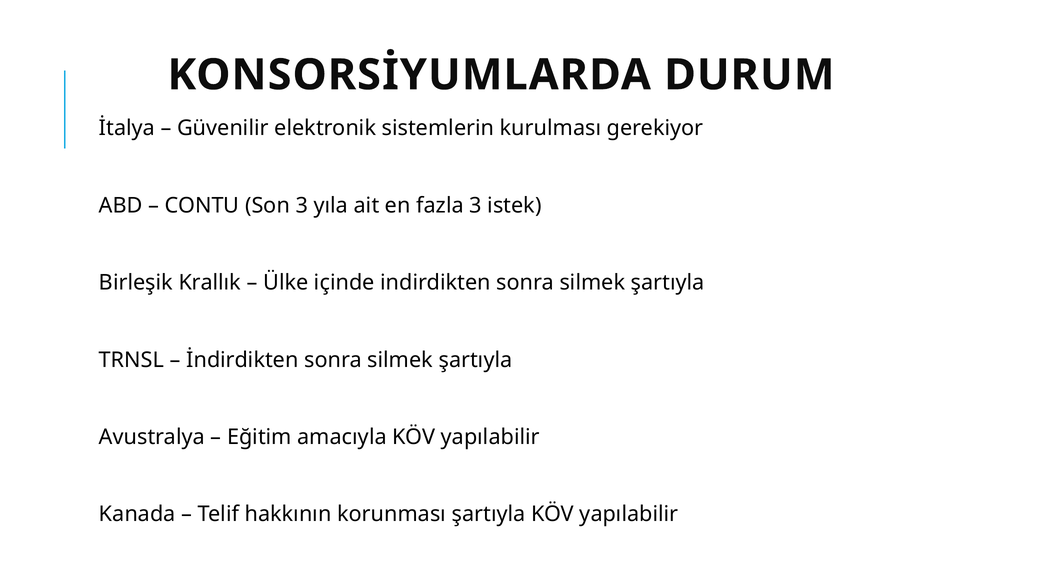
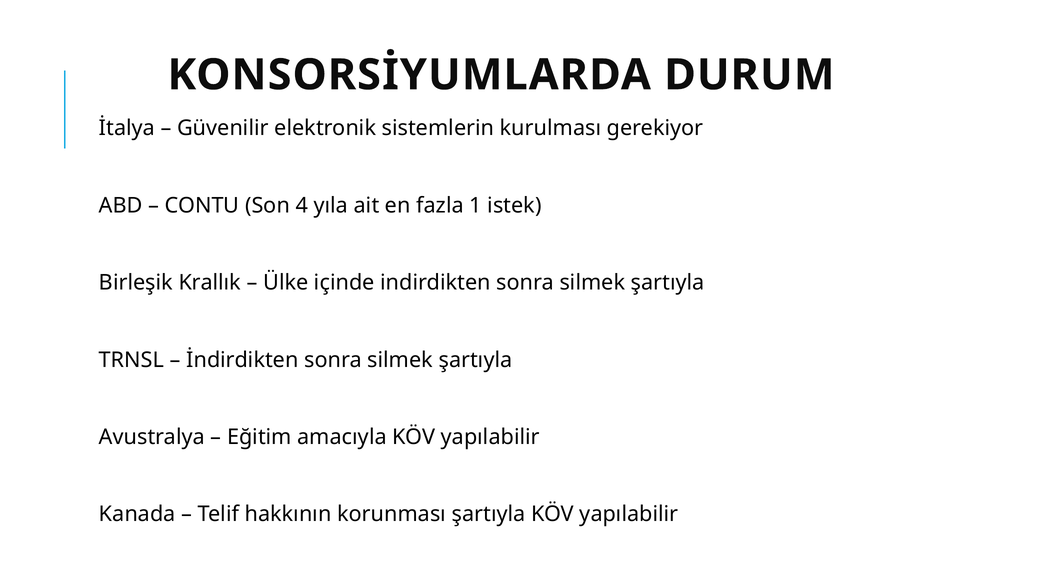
Son 3: 3 -> 4 (302, 205)
fazla 3: 3 -> 1 (476, 205)
